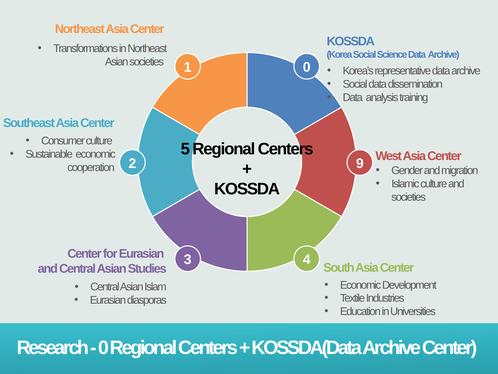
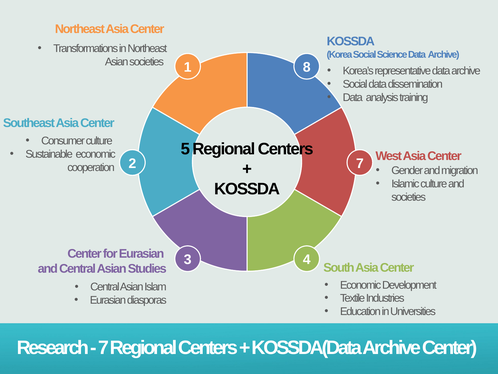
1 0: 0 -> 8 (307, 67)
2 9: 9 -> 7 (360, 163)
0: 0 -> 7 (103, 347)
